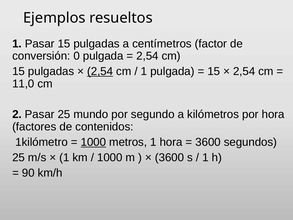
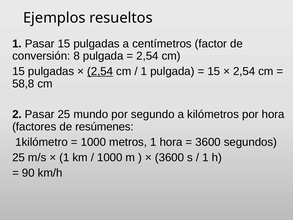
0: 0 -> 8 (77, 56)
11,0: 11,0 -> 58,8 (23, 84)
contenidos: contenidos -> resúmenes (104, 127)
1000 underline: present -> none (93, 142)
